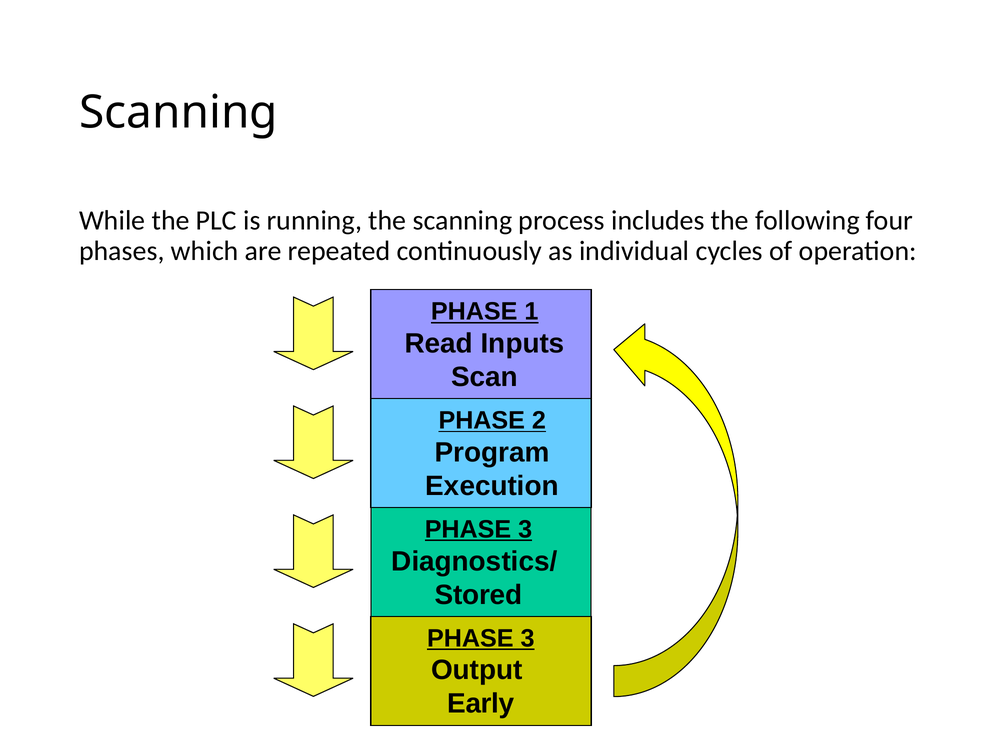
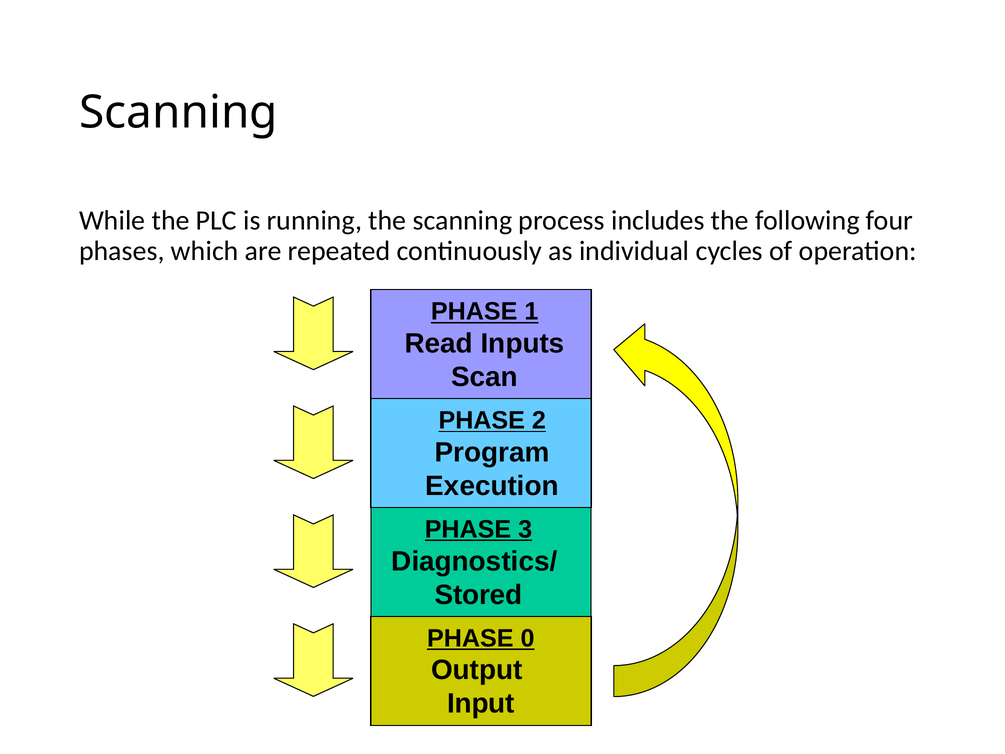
3: 3 -> 0 (527, 638)
Early: Early -> Input (481, 704)
